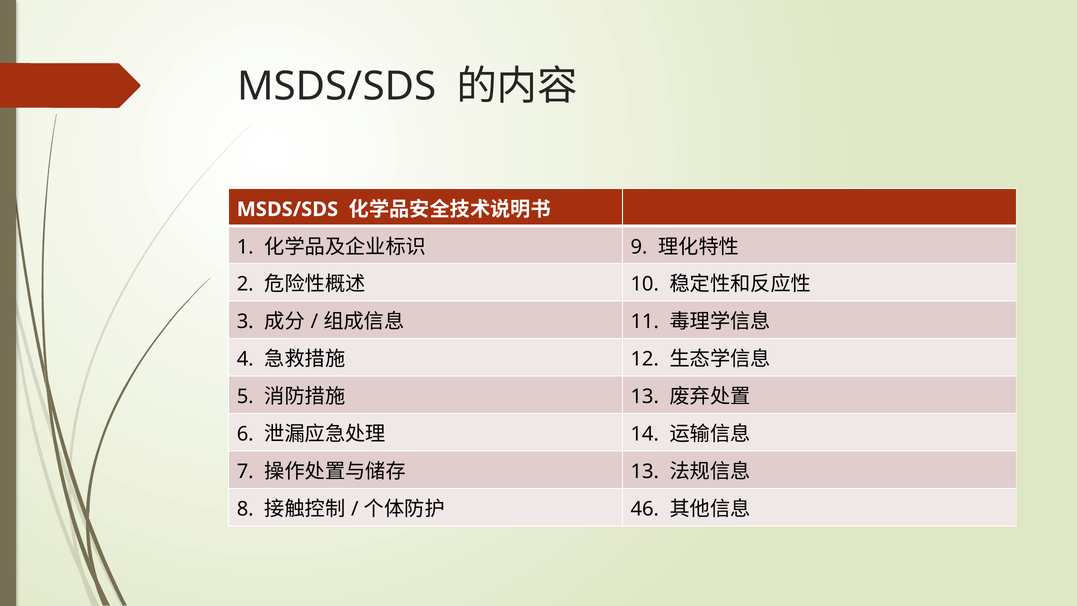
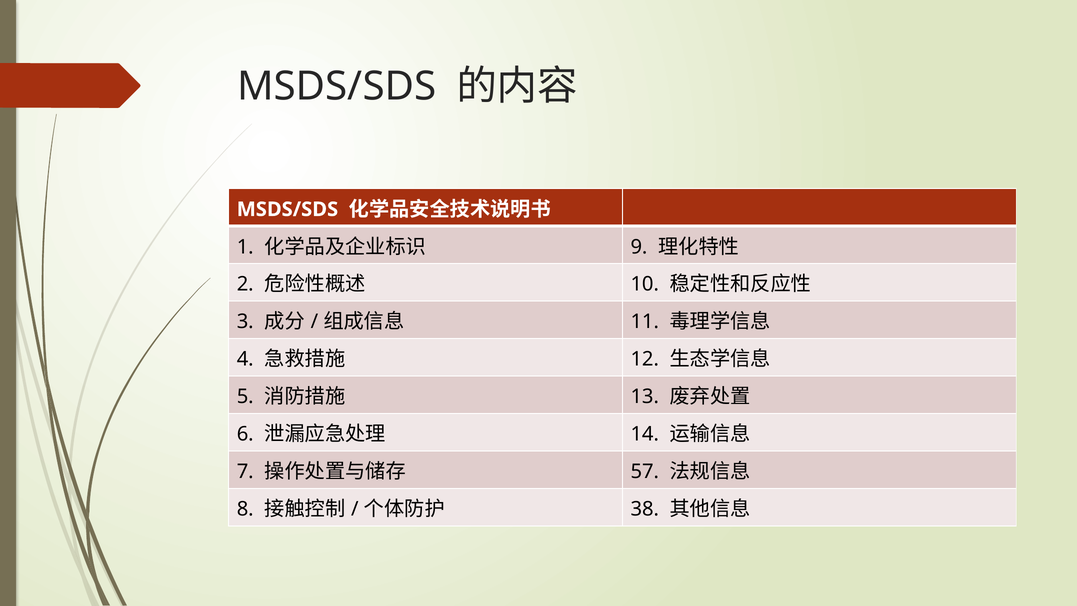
13: 13 -> 57 (645, 472)
46: 46 -> 38 (645, 509)
